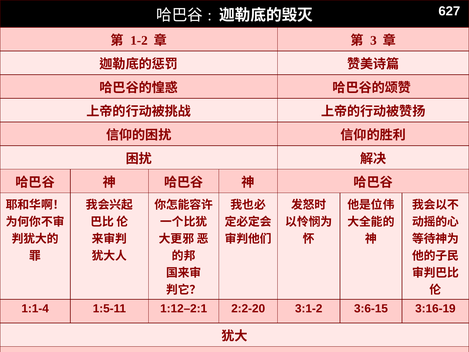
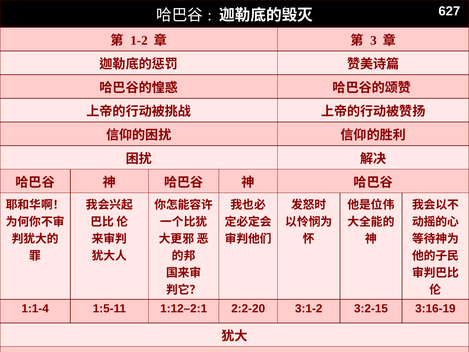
3:6-15: 3:6-15 -> 3:2-15 (371, 308)
